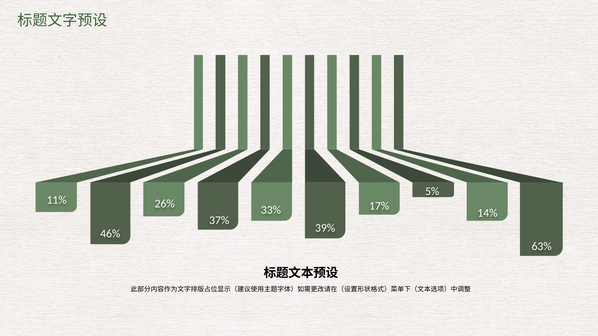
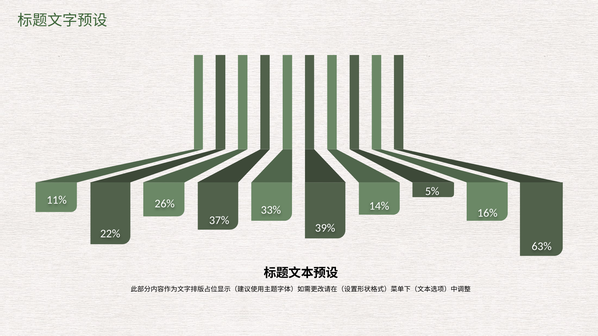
17%: 17% -> 14% (379, 206)
14%: 14% -> 16% (487, 213)
46%: 46% -> 22% (110, 234)
